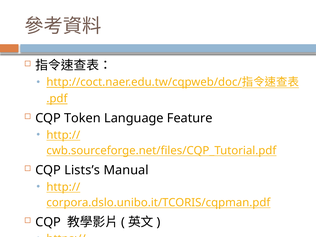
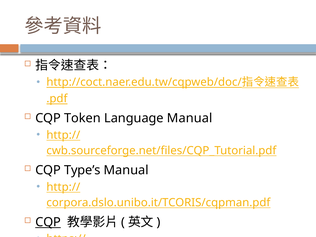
Language Feature: Feature -> Manual (190, 118)
Lists’s: Lists’s -> Type’s (82, 170)
CQP underline: none -> present (48, 222)
